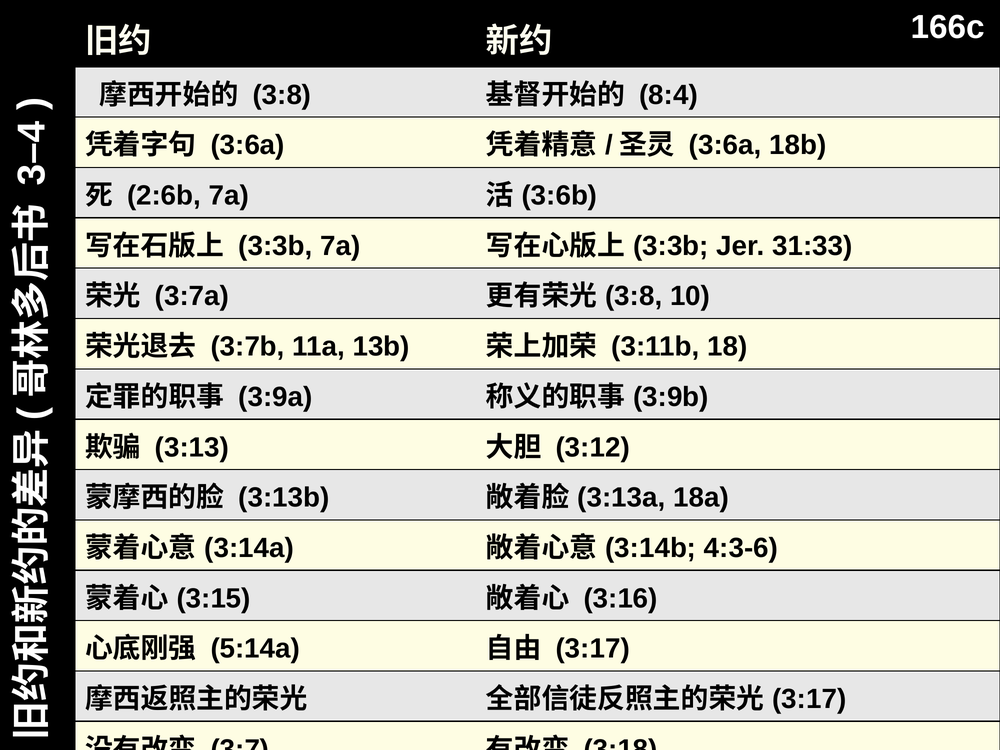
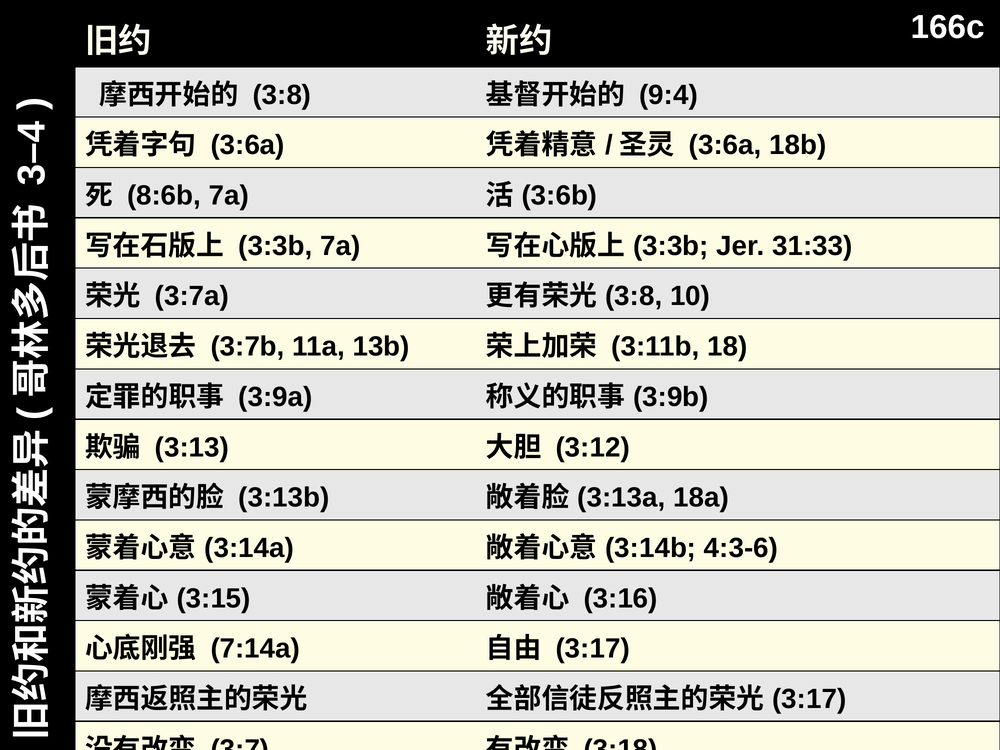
8:4: 8:4 -> 9:4 (669, 95)
2:6b: 2:6b -> 8:6b (164, 196)
5:14a: 5:14a -> 7:14a (255, 649)
